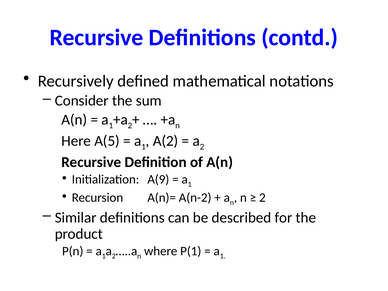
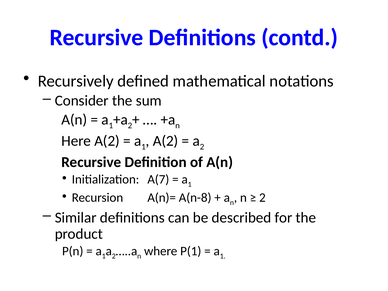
Here A(5: A(5 -> A(2 (107, 141)
A(9: A(9 -> A(7 (158, 179)
A(n-2: A(n-2 -> A(n-8 (195, 198)
